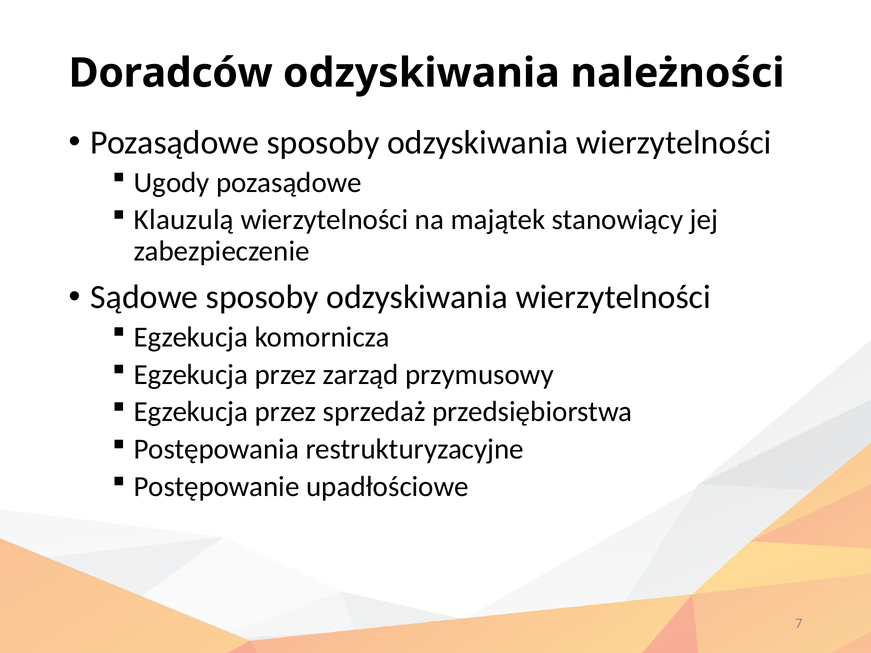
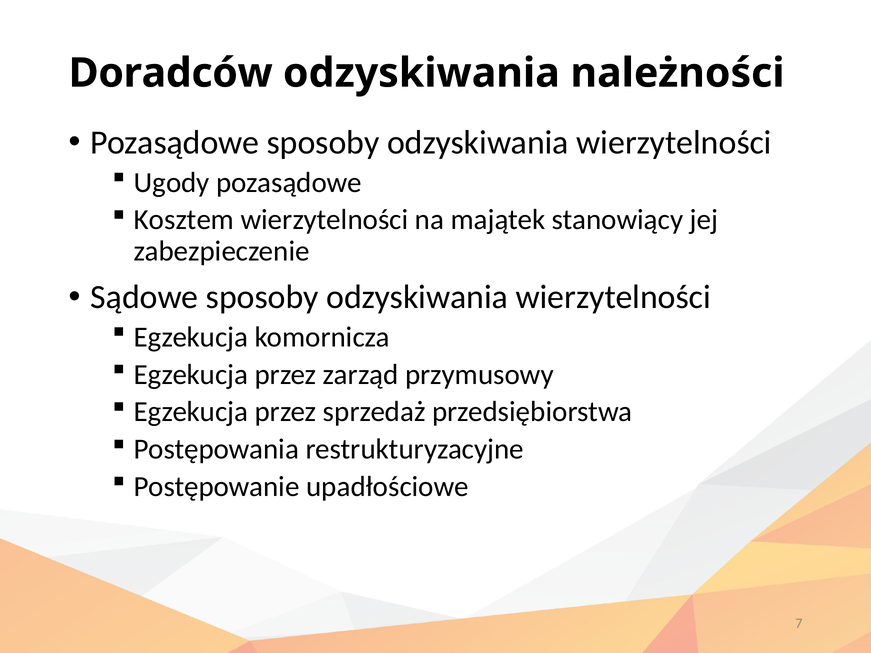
Klauzulą: Klauzulą -> Kosztem (184, 220)
